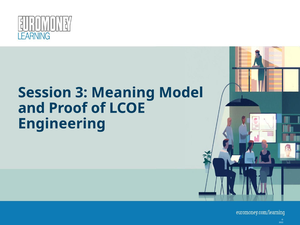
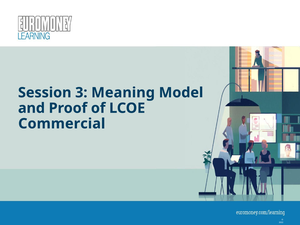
Engineering: Engineering -> Commercial (62, 124)
